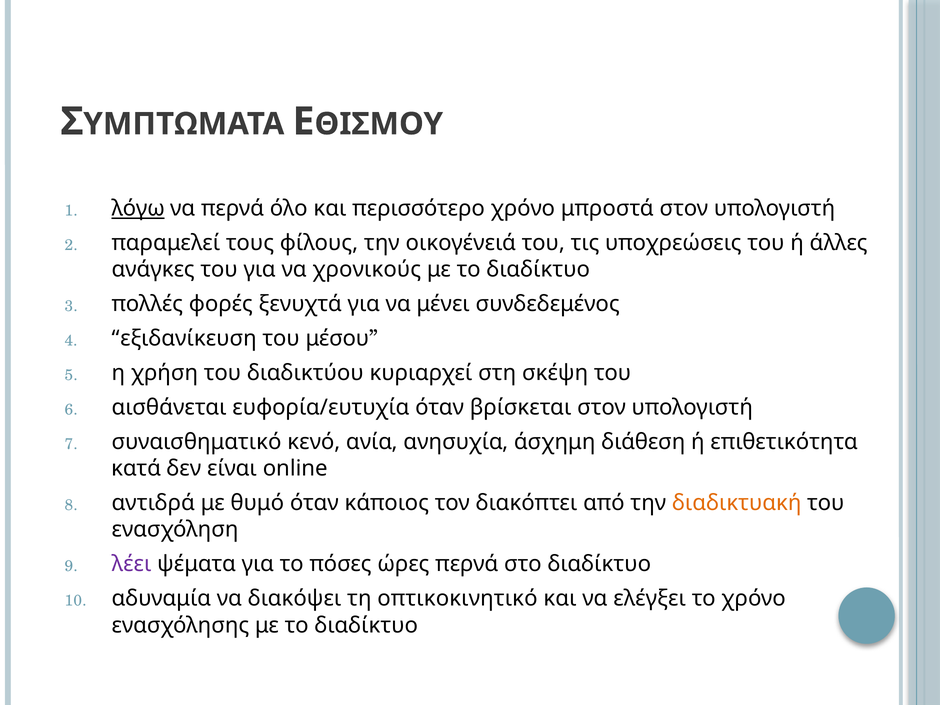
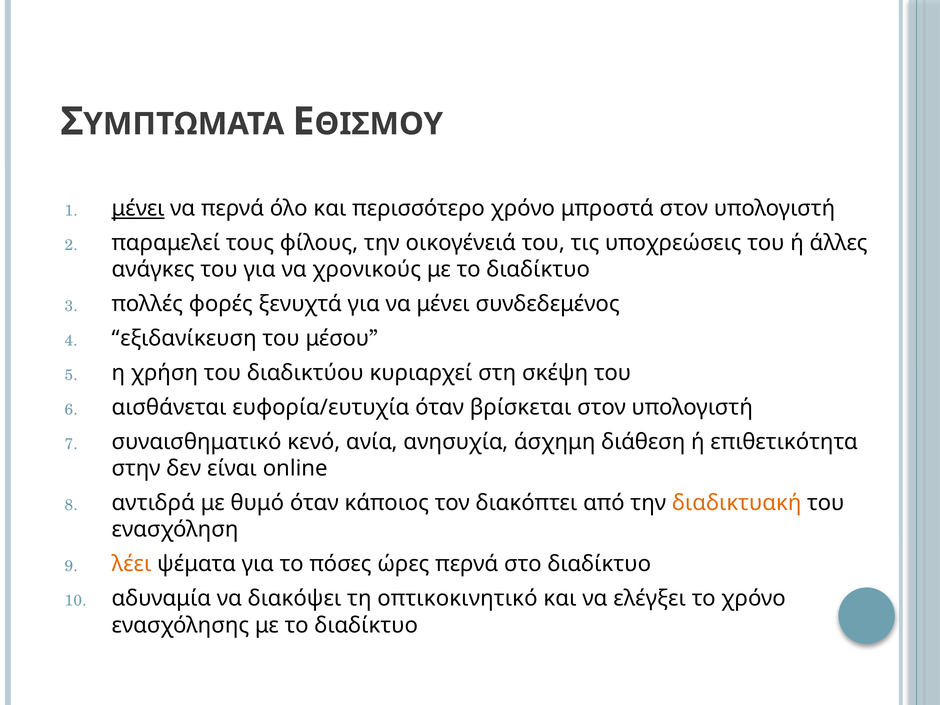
λόγω: λόγω -> μένει (138, 208)
κατά: κατά -> στην (136, 468)
λέει colour: purple -> orange (132, 564)
